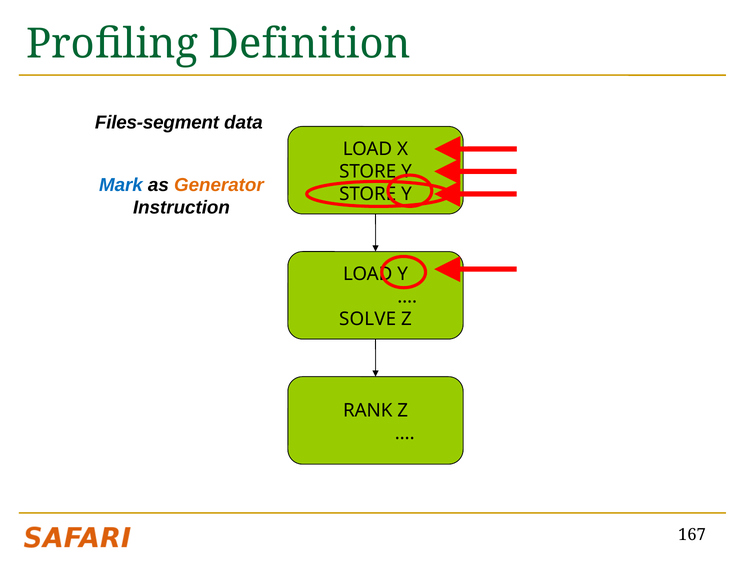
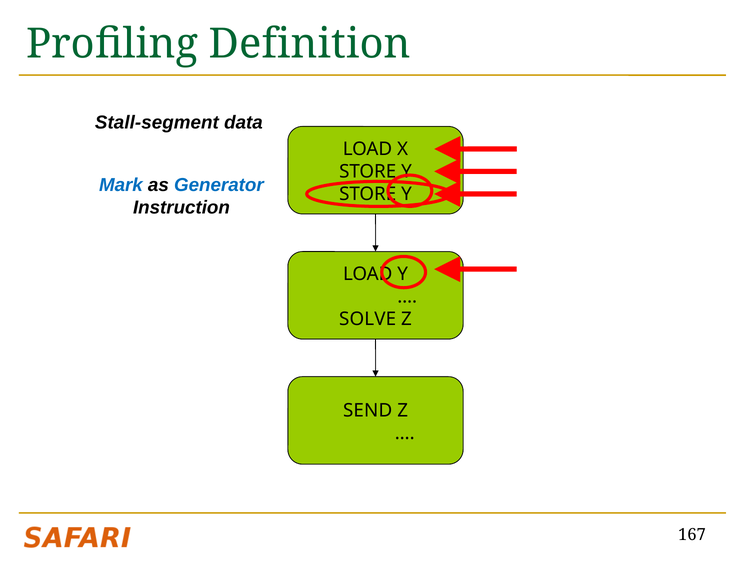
Files-segment: Files-segment -> Stall-segment (157, 123)
Generator colour: orange -> blue (219, 185)
RANK: RANK -> SEND (368, 411)
